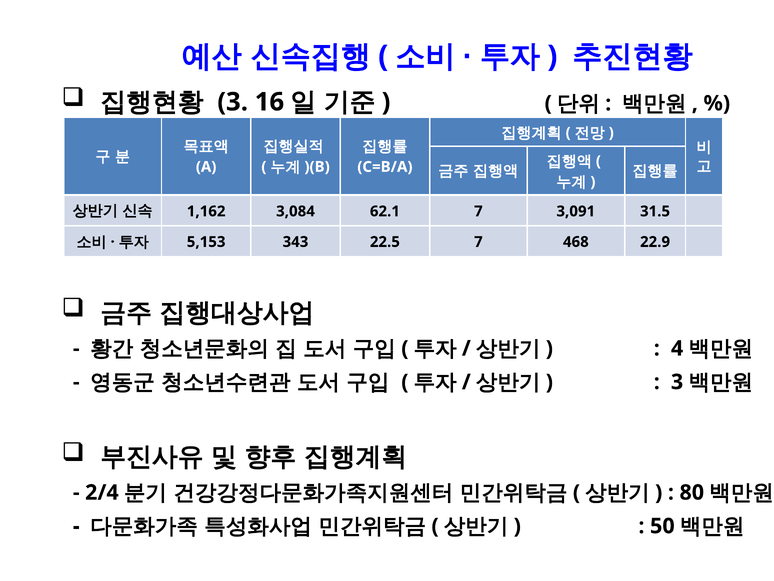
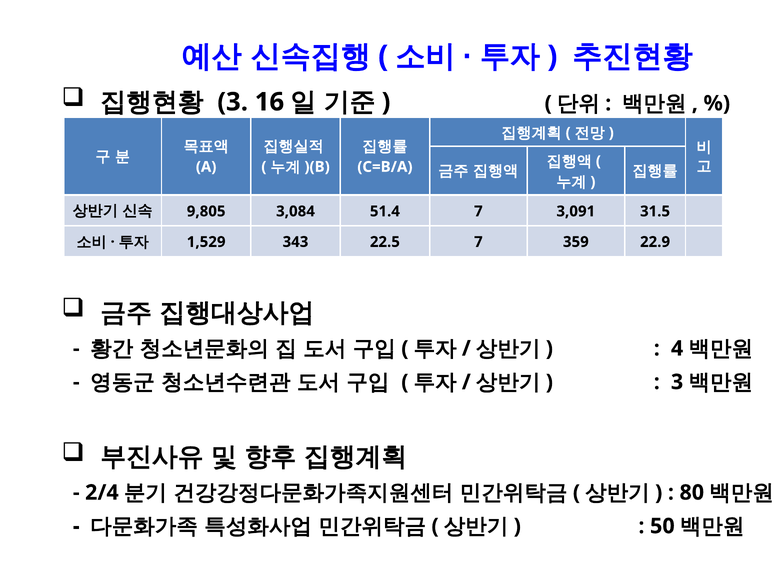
1,162: 1,162 -> 9,805 (206, 211)
62.1: 62.1 -> 51.4 (385, 211)
5,153: 5,153 -> 1,529 (206, 242)
468: 468 -> 359 (576, 242)
